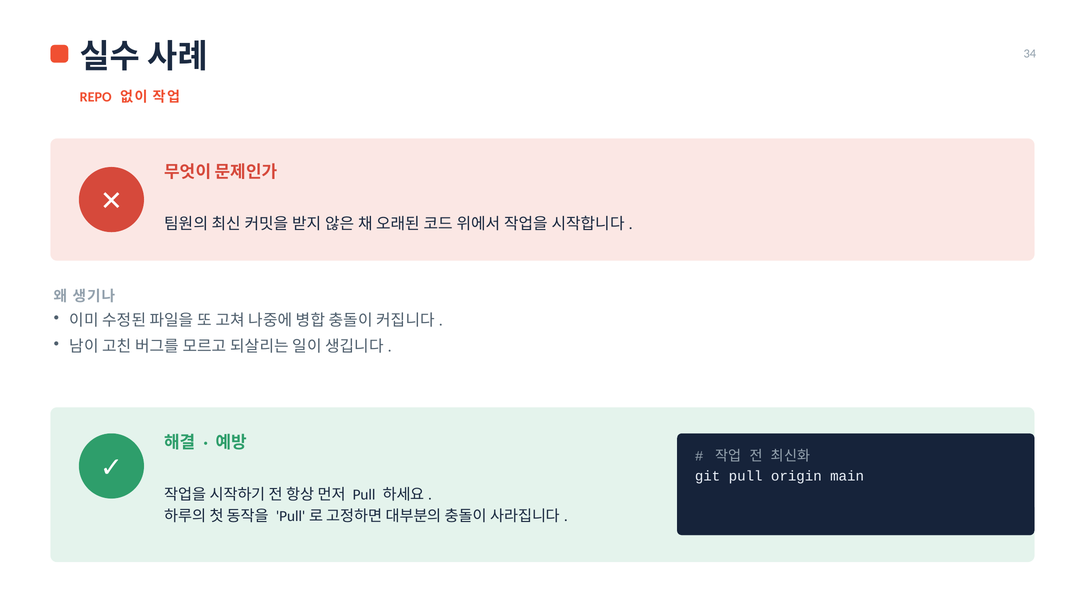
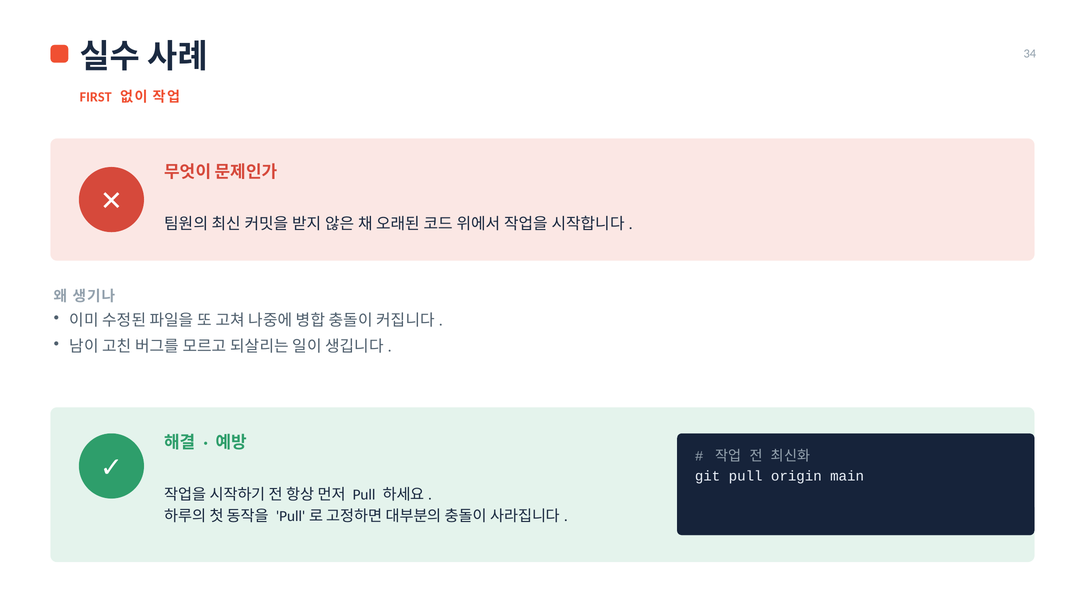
REPO: REPO -> FIRST (96, 97)
